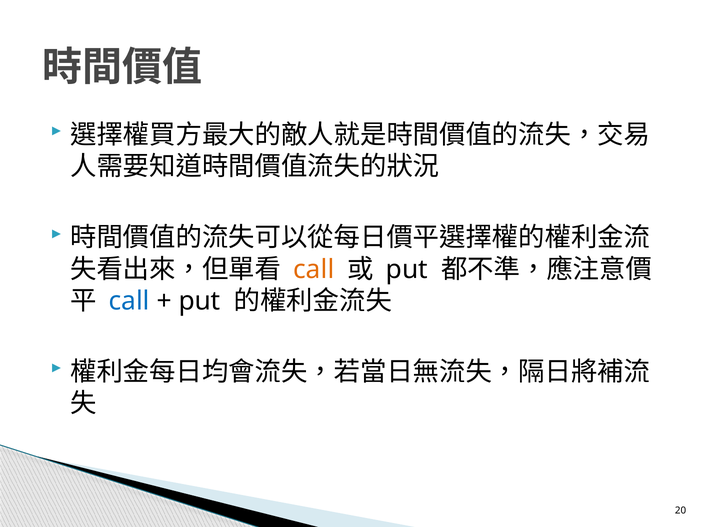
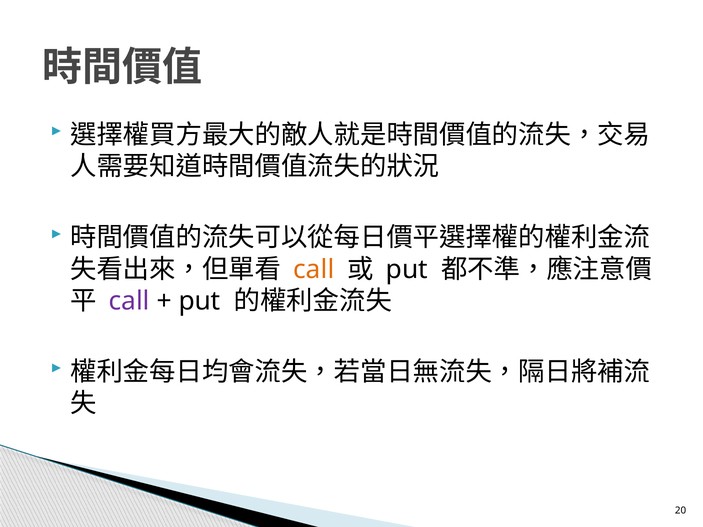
call colour: blue -> purple (129, 301)
